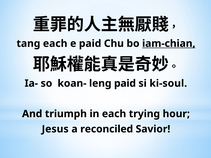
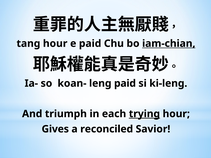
tang each: each -> hour (55, 44)
ki-soul: ki-soul -> ki-leng (168, 83)
trying underline: none -> present (144, 114)
Jesus: Jesus -> Gives (55, 129)
